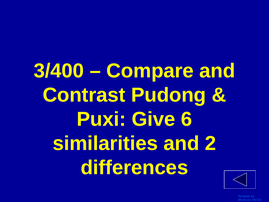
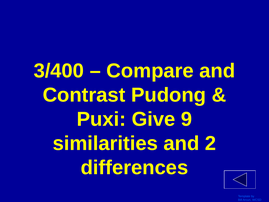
6: 6 -> 9 (186, 119)
